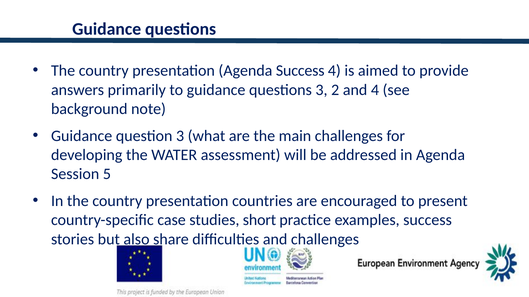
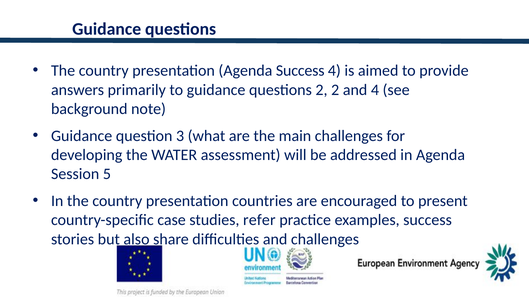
questions 3: 3 -> 2 (322, 90)
short: short -> refer (259, 220)
